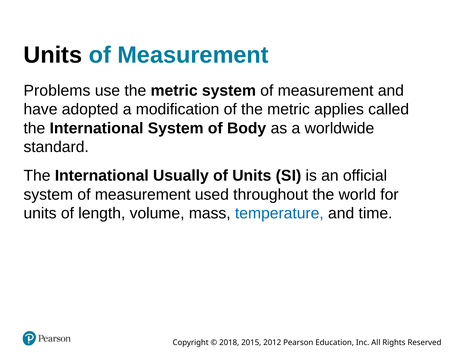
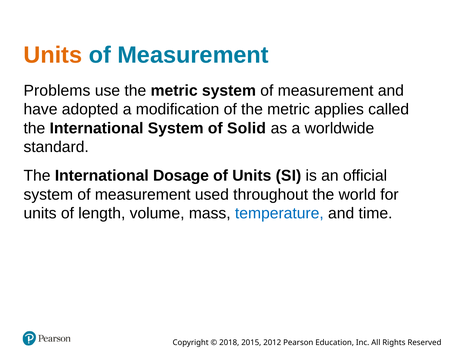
Units colour: black -> orange (53, 55)
Body: Body -> Solid (247, 128)
Usually: Usually -> Dosage (181, 175)
